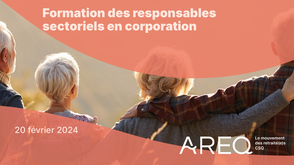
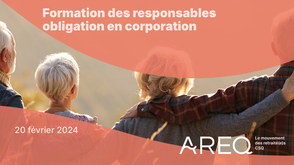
sectoriels: sectoriels -> obligation (74, 26)
